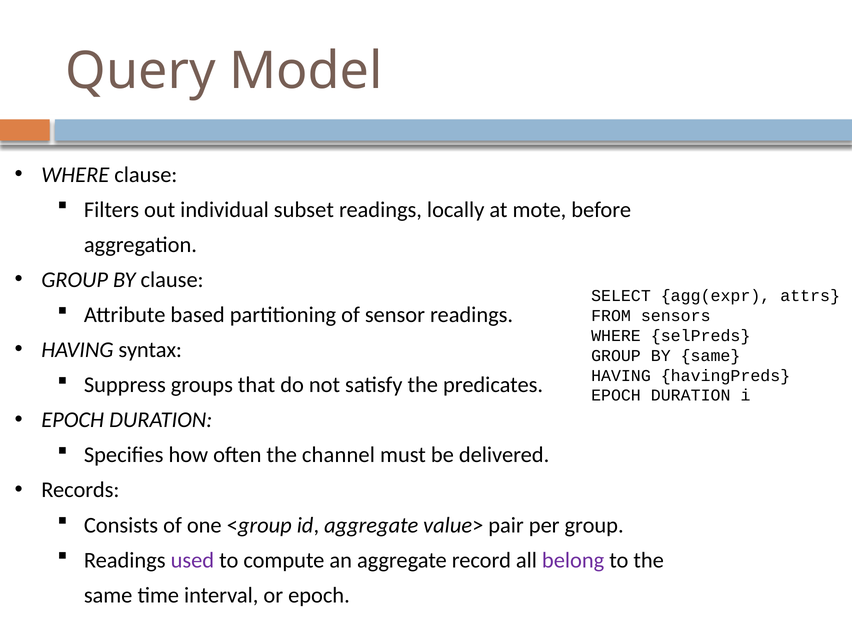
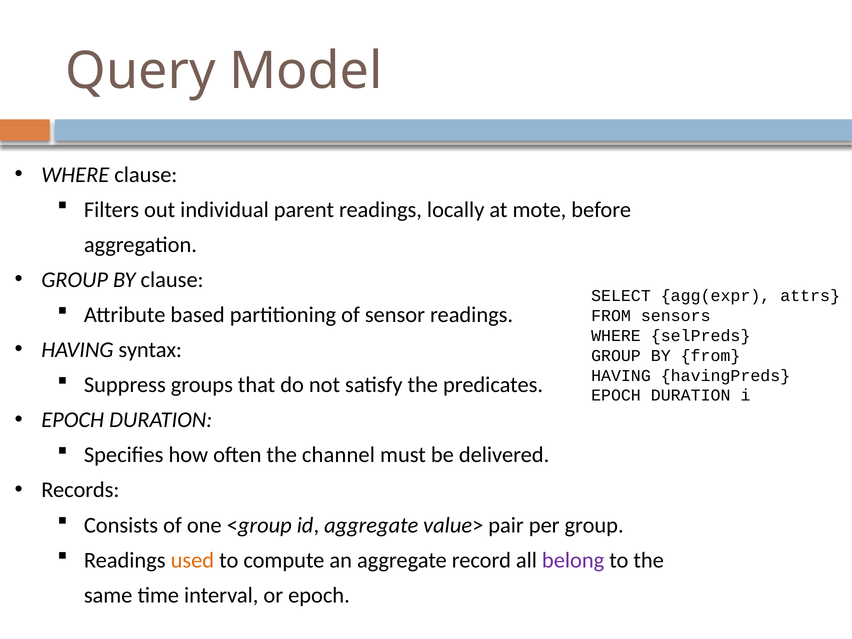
subset: subset -> parent (304, 210)
BY same: same -> from (711, 356)
used colour: purple -> orange (192, 560)
